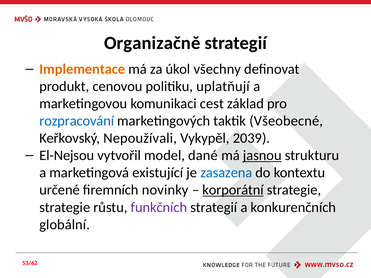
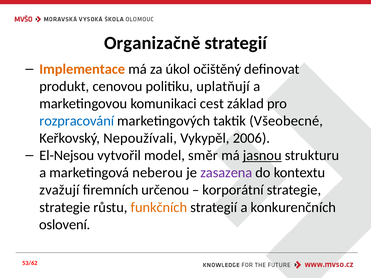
všechny: všechny -> očištěný (217, 69)
2039: 2039 -> 2006 (251, 138)
dané: dané -> směr (203, 156)
existující: existující -> neberou (158, 173)
zasazena colour: blue -> purple (226, 173)
určené: určené -> zvažují (59, 190)
novinky: novinky -> určenou (165, 190)
korporátní underline: present -> none (233, 190)
funkčních colour: purple -> orange (159, 207)
globální: globální -> oslovení (65, 225)
